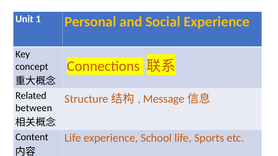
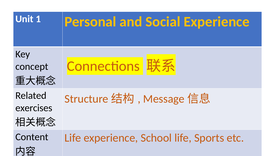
between: between -> exercises (34, 108)
